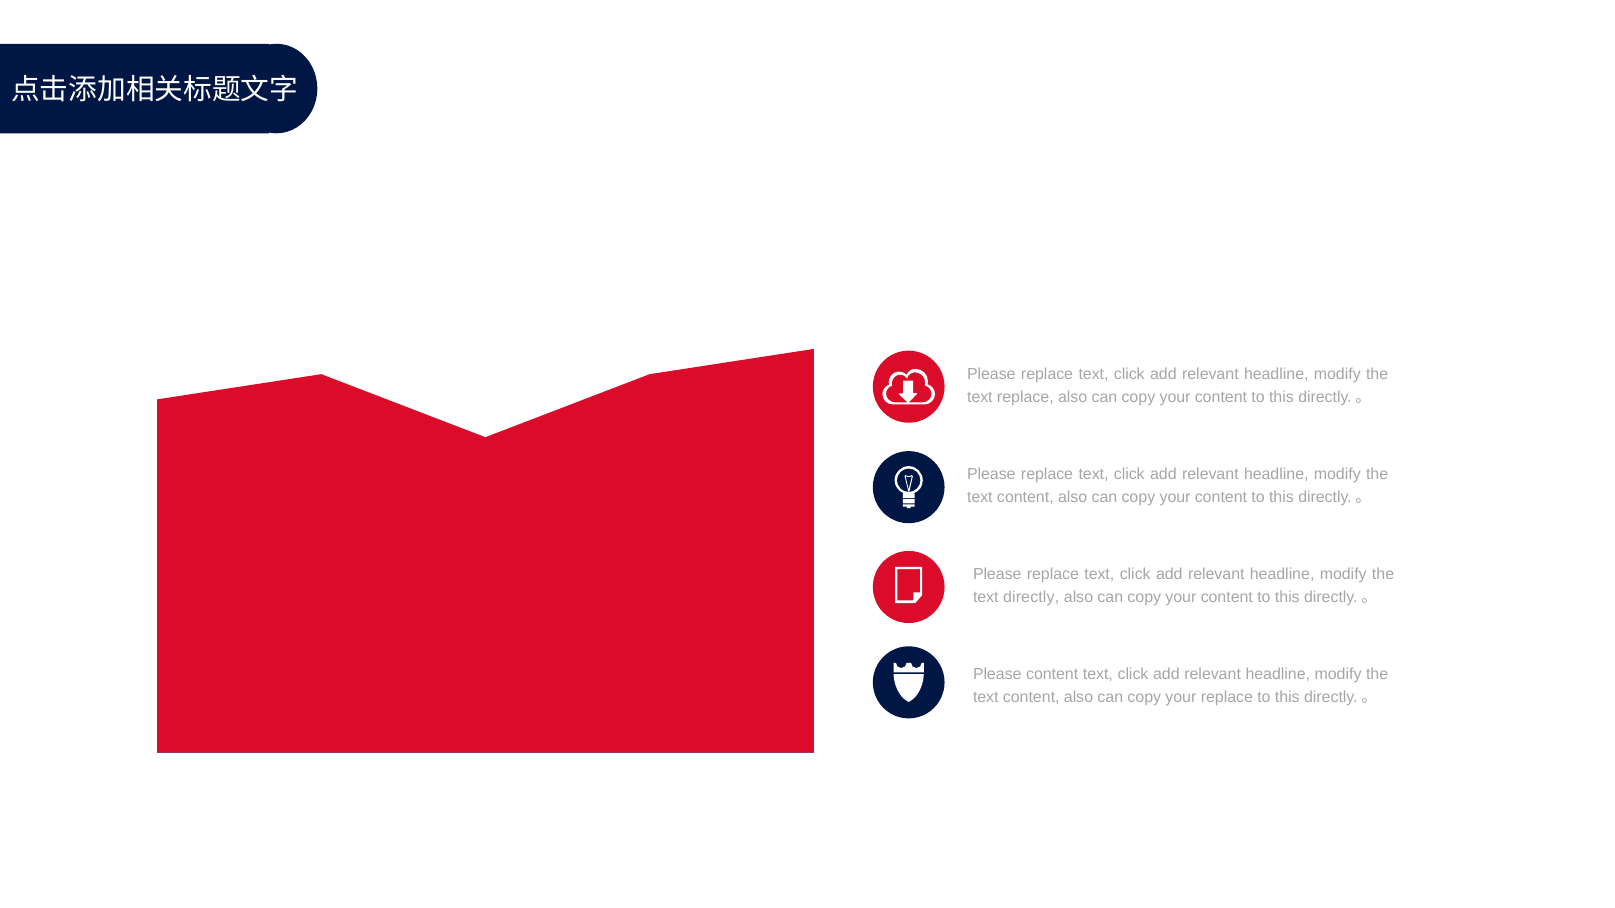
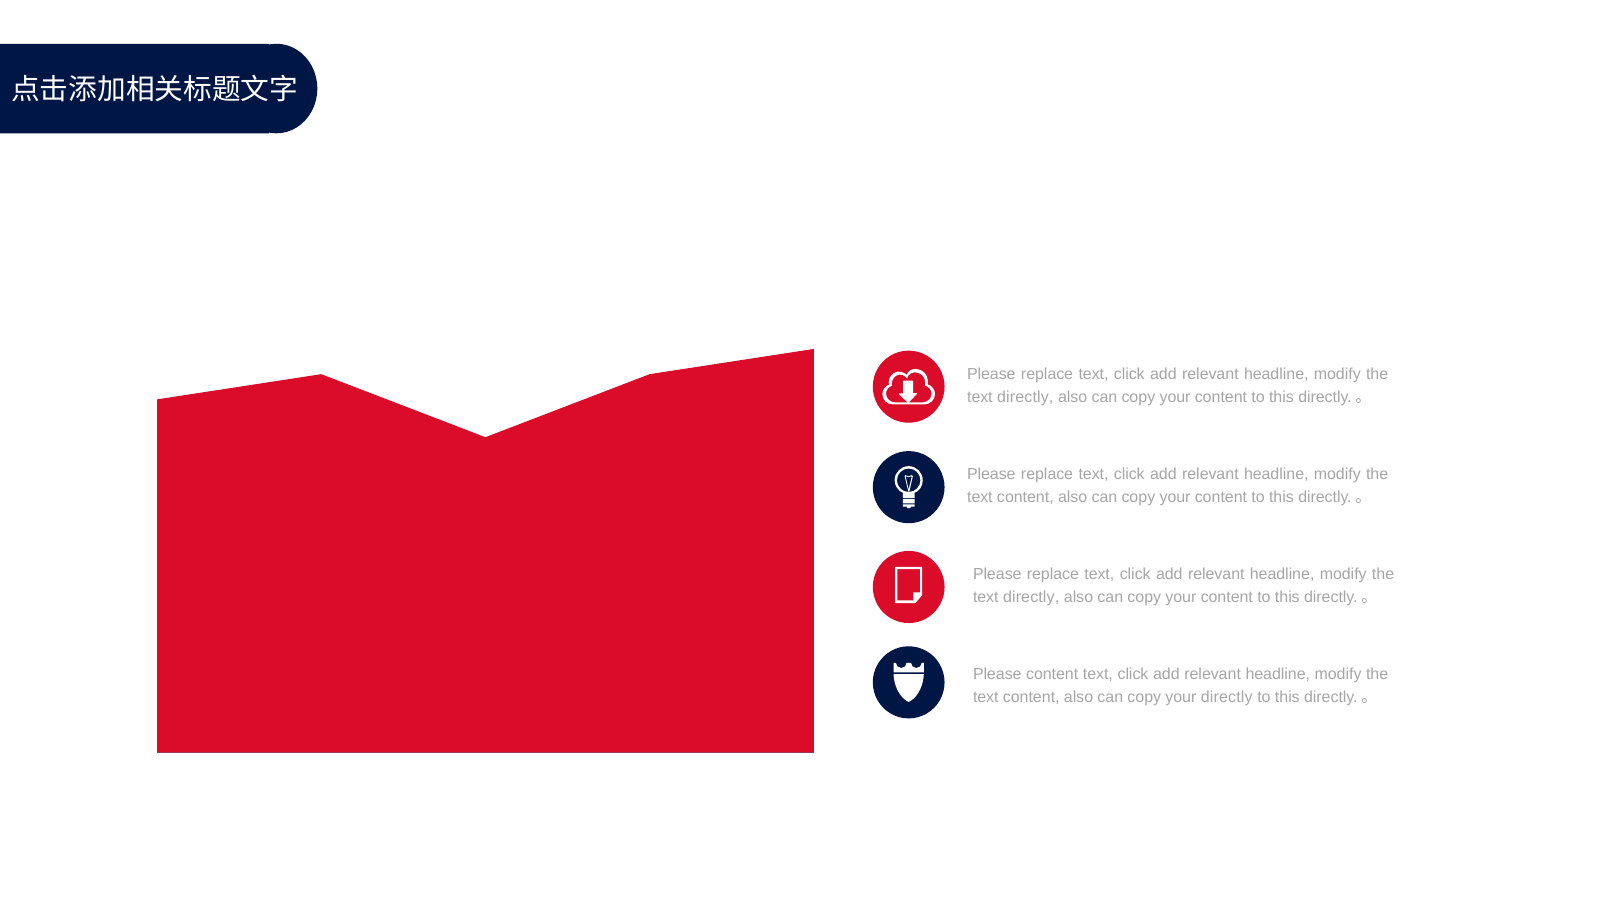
replace: replace -> directly (1025, 397)
your replace: replace -> directly (1227, 697)
